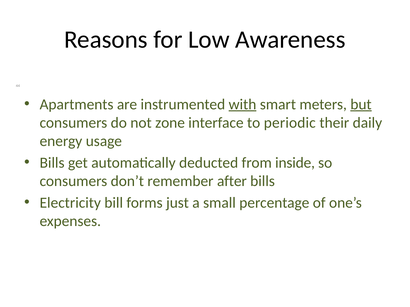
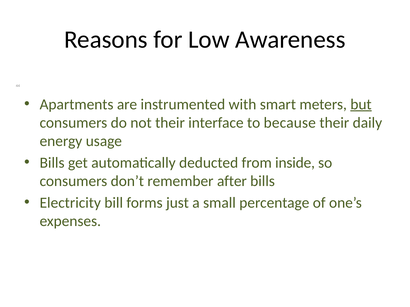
with underline: present -> none (243, 104)
not zone: zone -> their (170, 123)
periodic: periodic -> because (290, 123)
